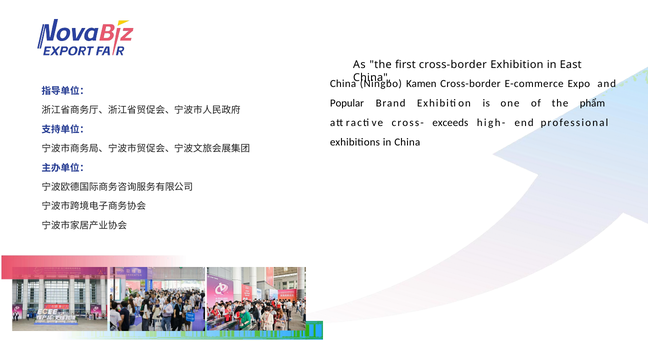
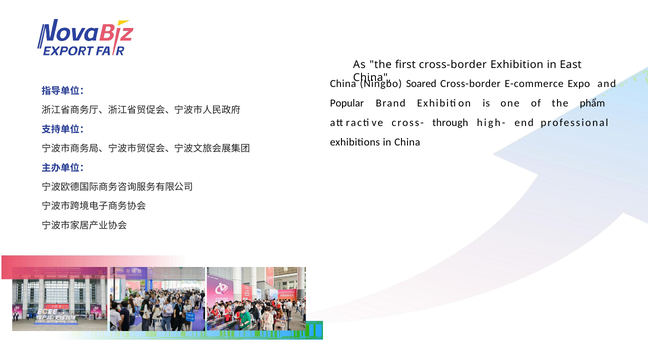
Kamen: Kamen -> Soared (421, 84)
exceeds: exceeds -> through (450, 123)
